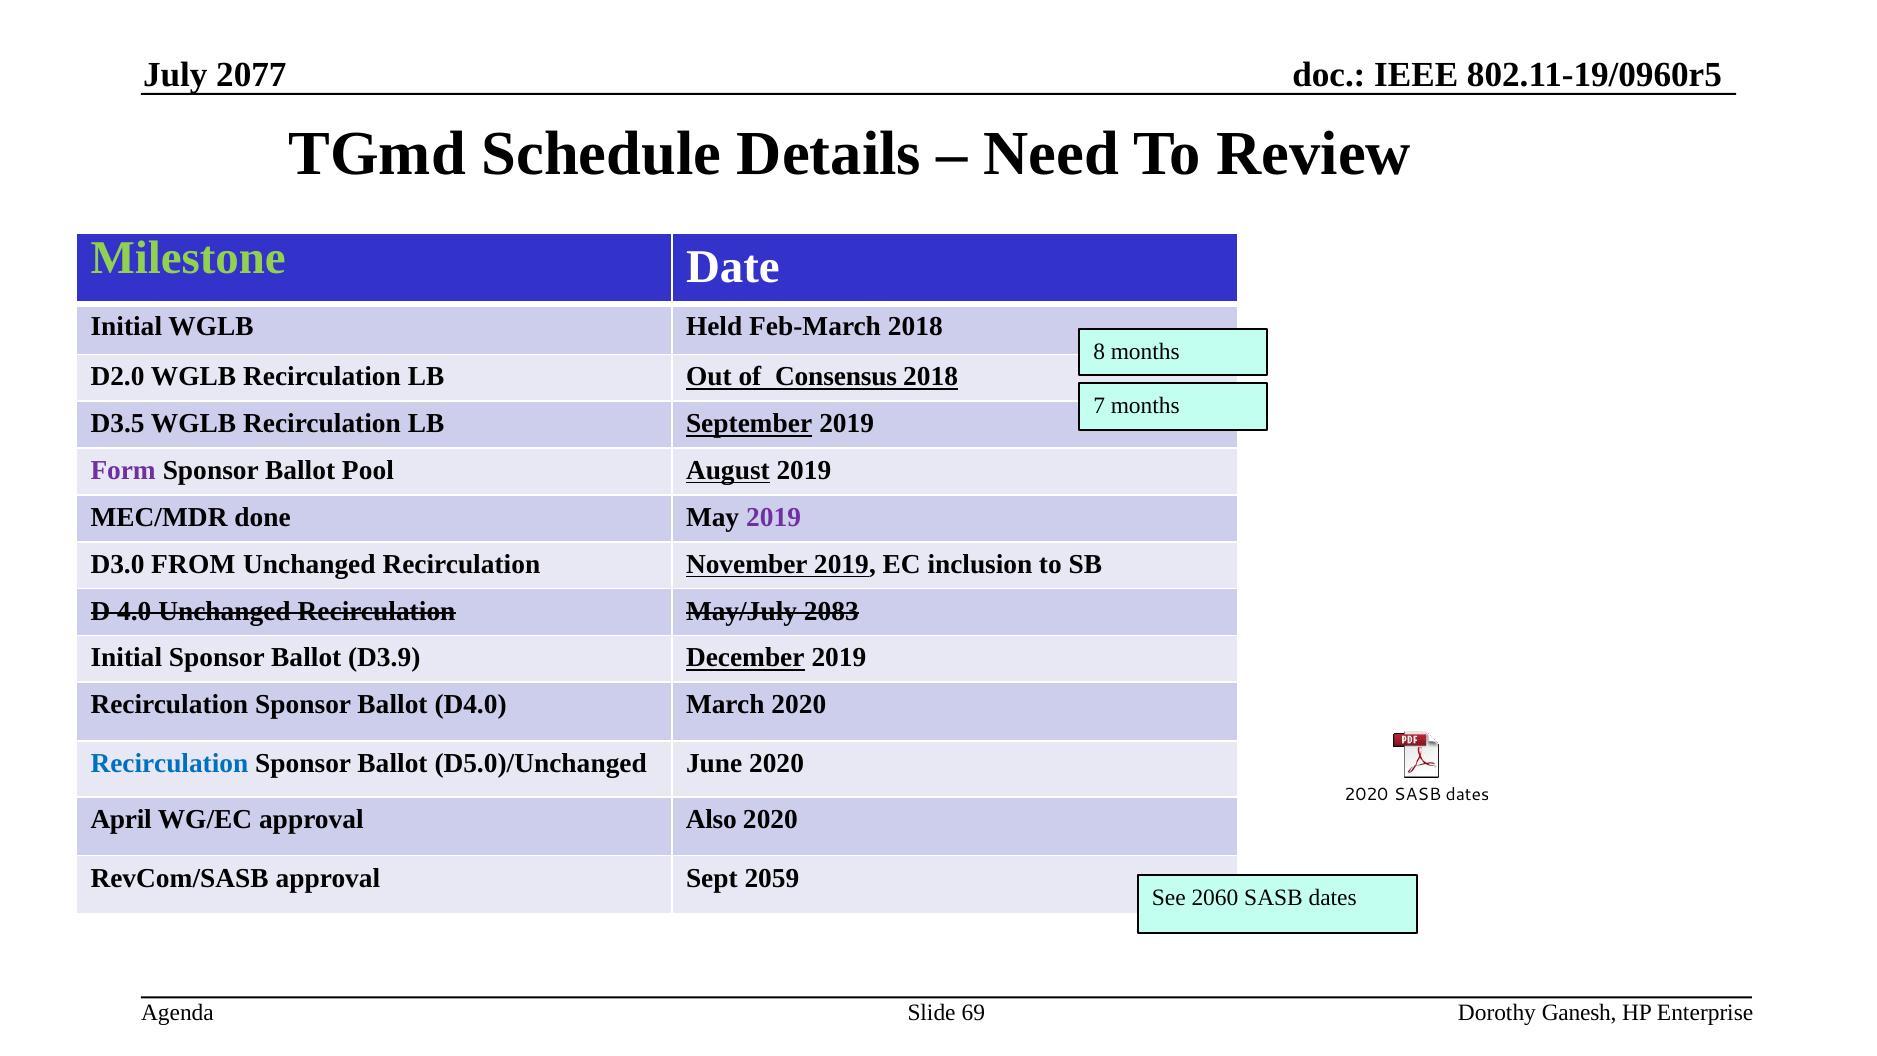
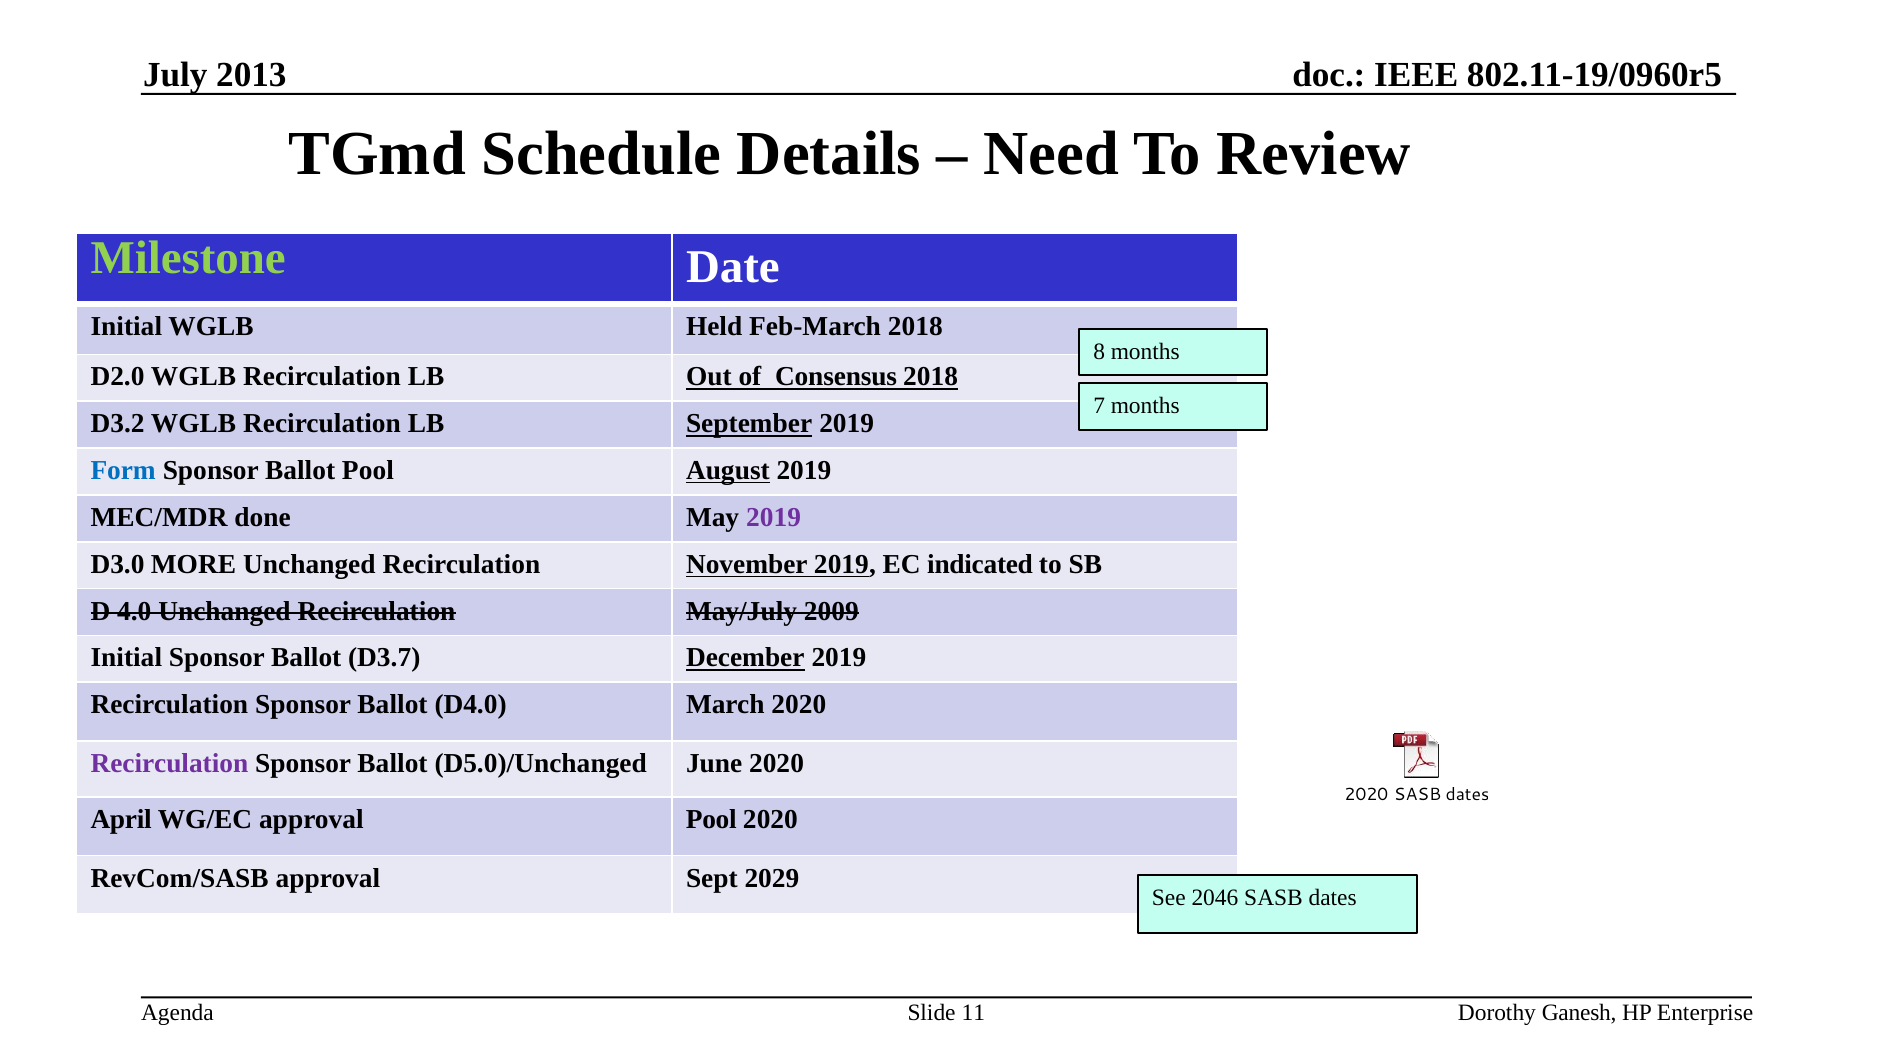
2077: 2077 -> 2013 (251, 75)
D3.5: D3.5 -> D3.2 (118, 424)
Form colour: purple -> blue (123, 470)
FROM: FROM -> MORE (193, 564)
inclusion: inclusion -> indicated (980, 564)
2083: 2083 -> 2009 (831, 611)
D3.9: D3.9 -> D3.7 (384, 658)
Recirculation colour: blue -> purple (169, 763)
approval Also: Also -> Pool (711, 819)
2059: 2059 -> 2029 (772, 878)
2060: 2060 -> 2046 (1215, 897)
69: 69 -> 11 (973, 1013)
